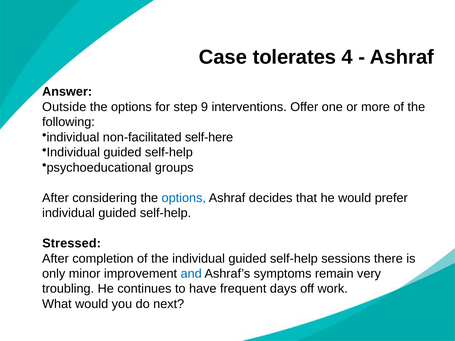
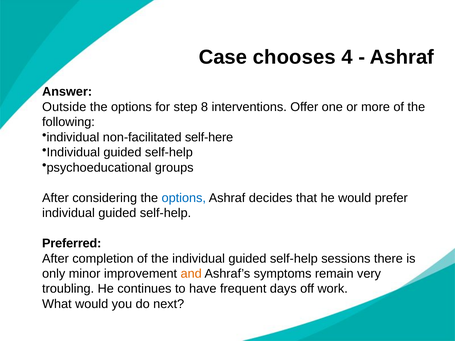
tolerates: tolerates -> chooses (294, 57)
9: 9 -> 8 (205, 107)
Stressed: Stressed -> Preferred (72, 244)
and colour: blue -> orange (191, 274)
